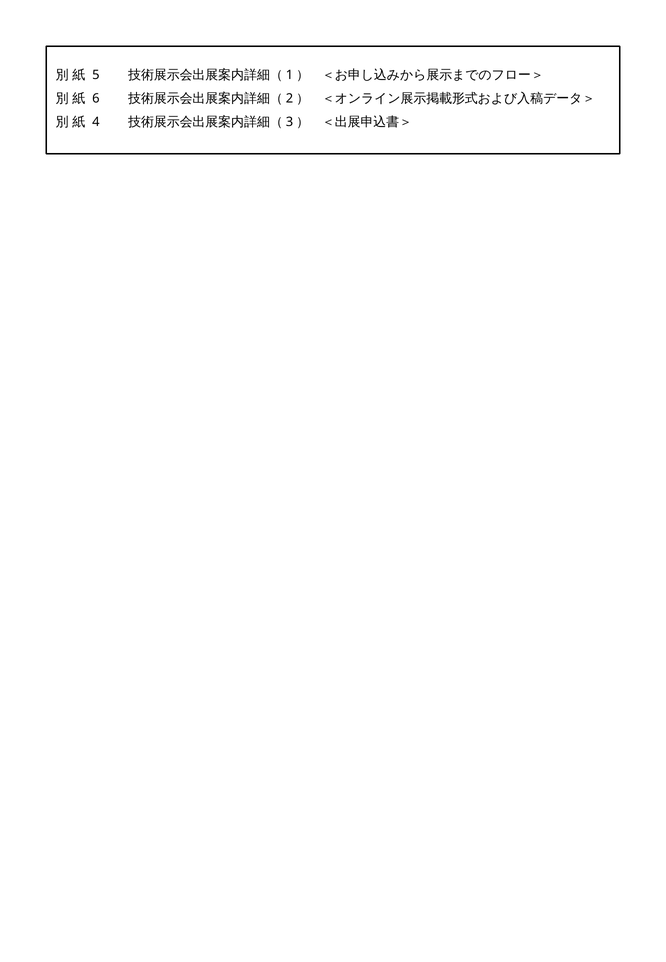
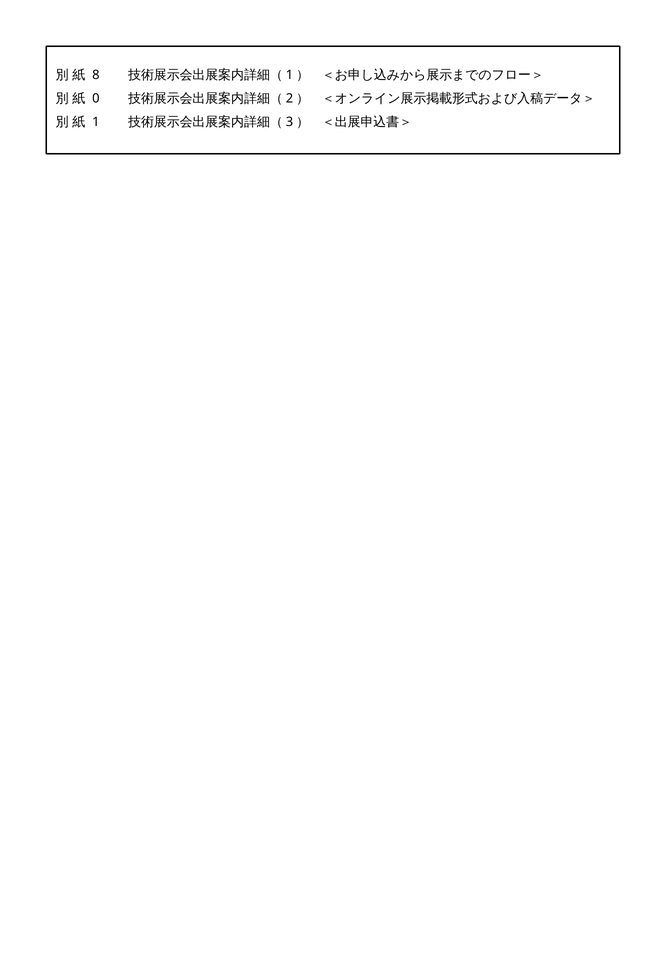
5: 5 -> 8 (96, 75)
6: 6 -> 0 (96, 98)
4: 4 -> 1 (96, 122)
